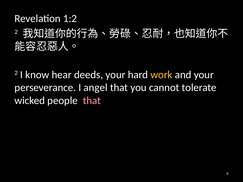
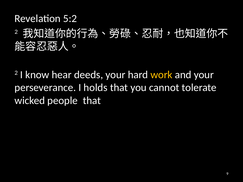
1:2: 1:2 -> 5:2 (70, 19)
angel: angel -> holds (96, 88)
that colour: pink -> white (92, 101)
